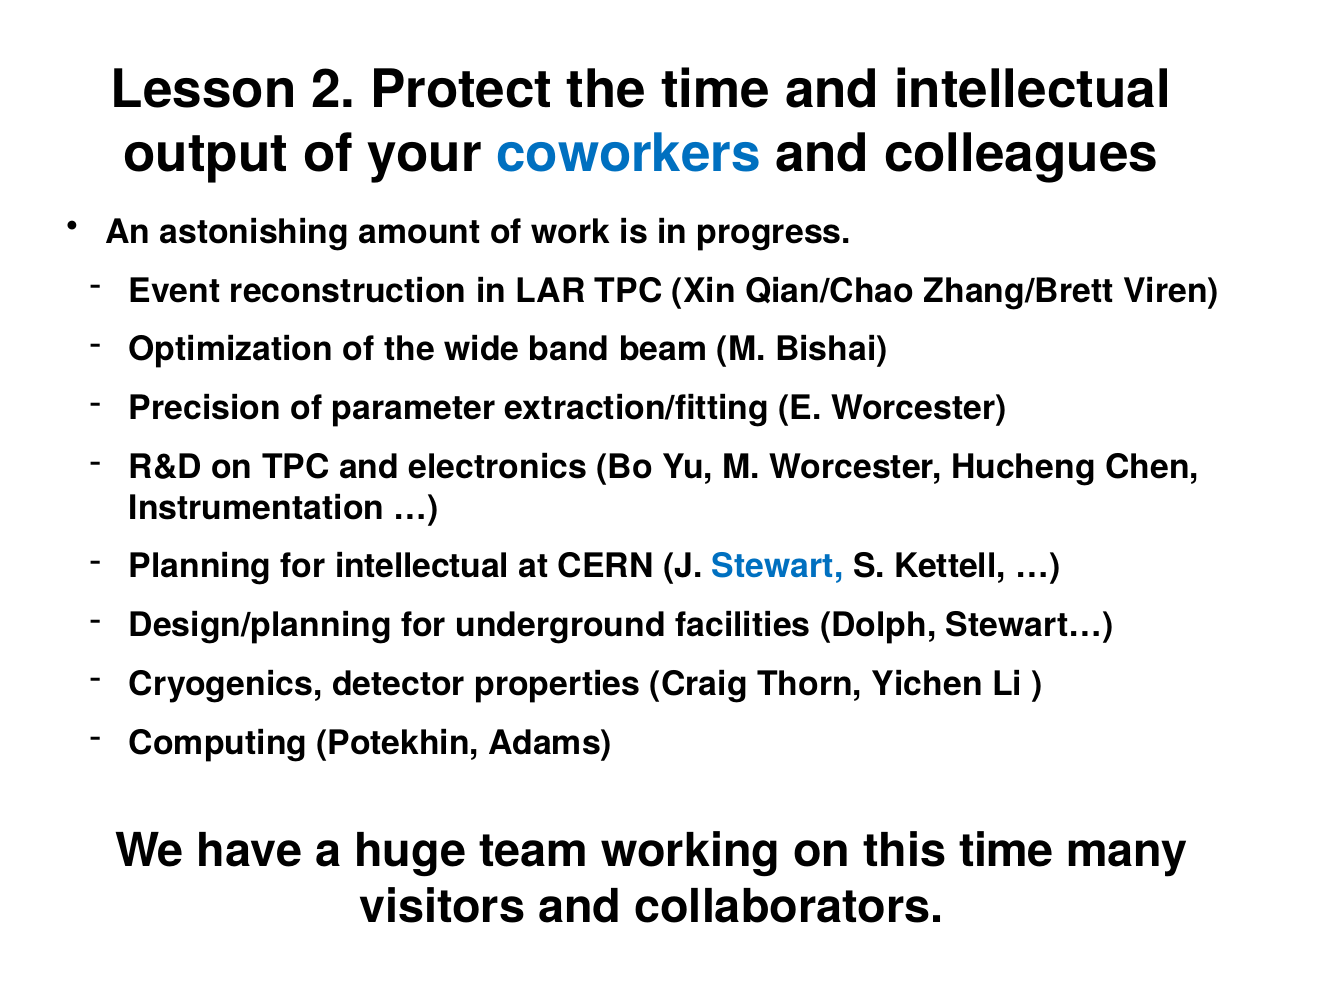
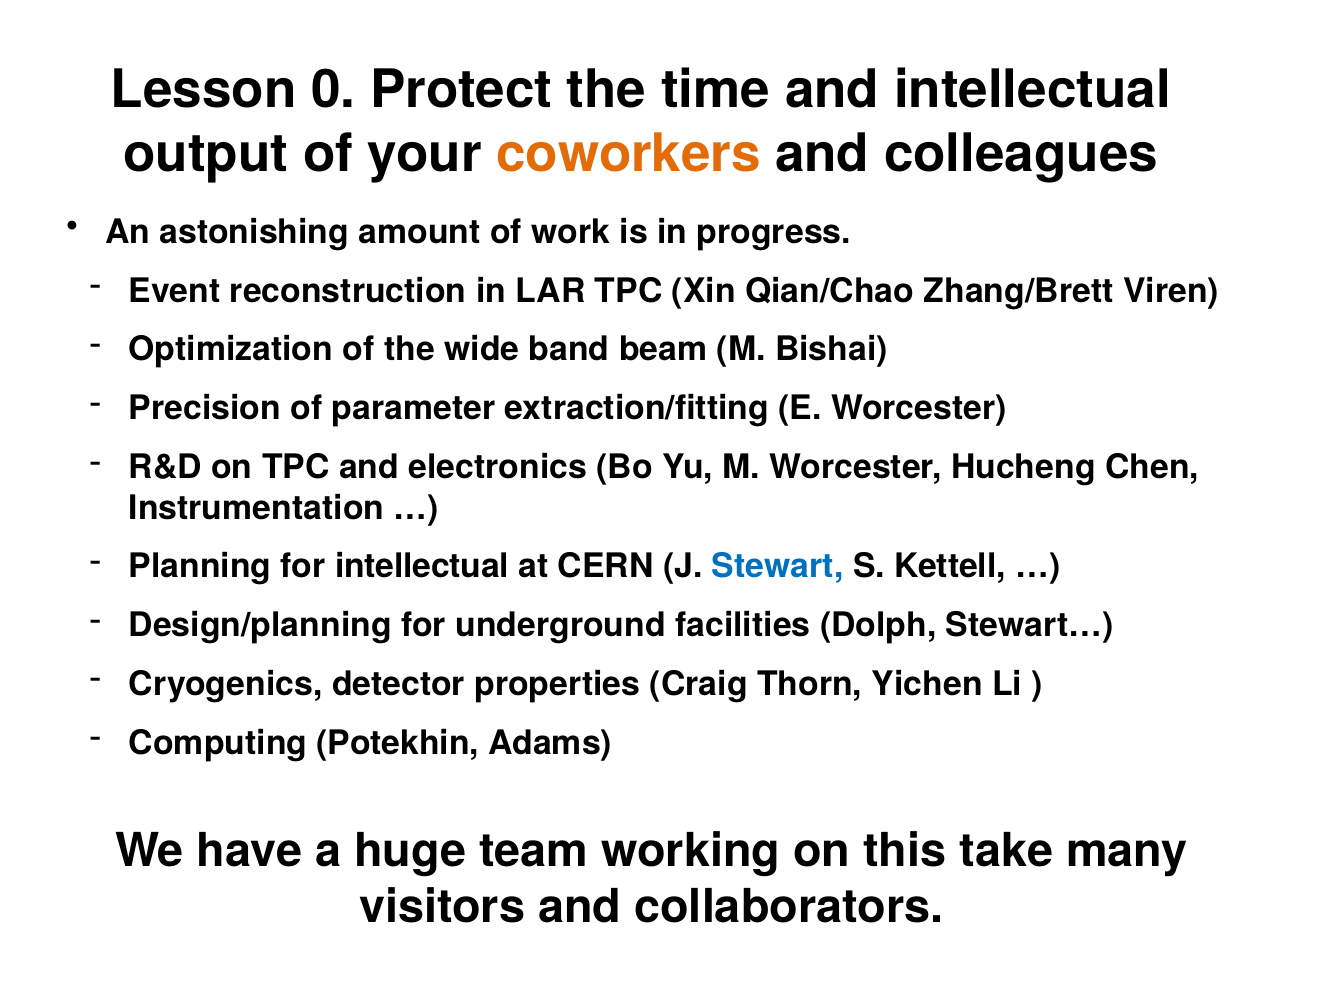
2: 2 -> 0 (333, 90)
coworkers colour: blue -> orange (629, 154)
this time: time -> take (1006, 851)
